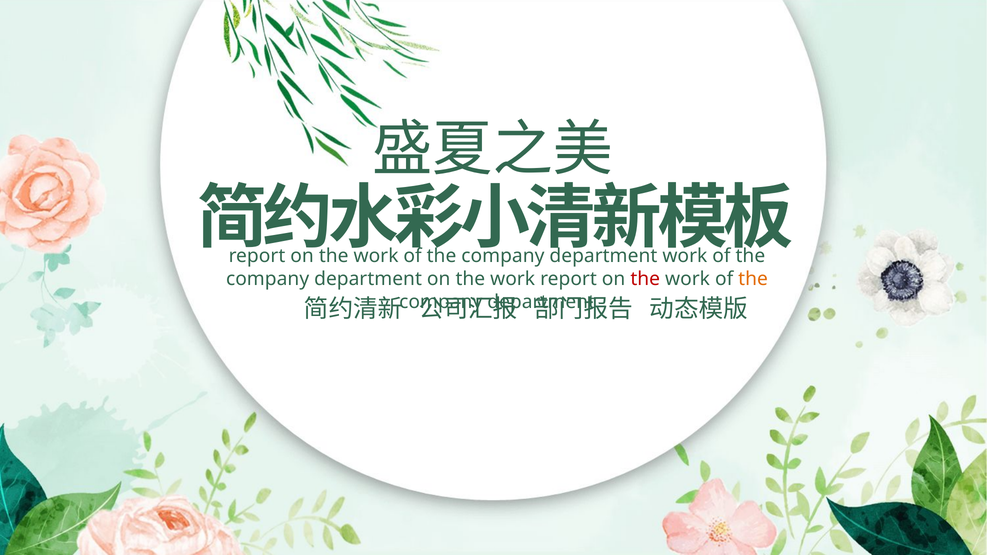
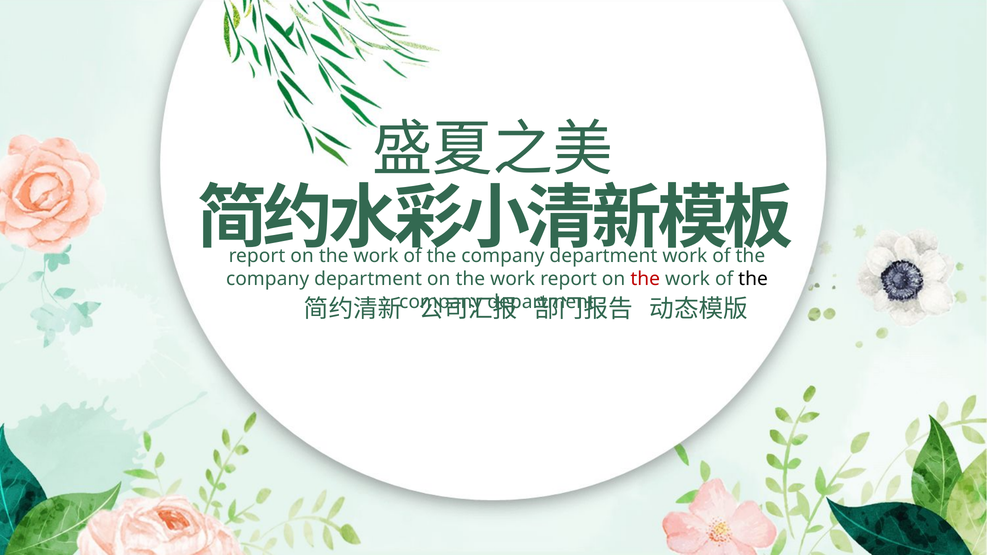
the colour: orange -> black (753, 279)
